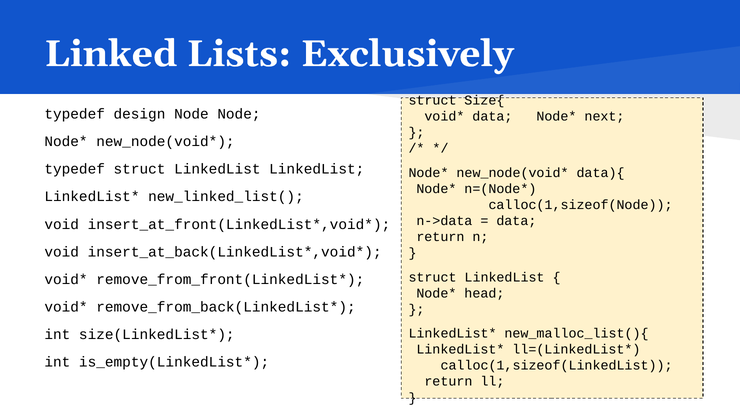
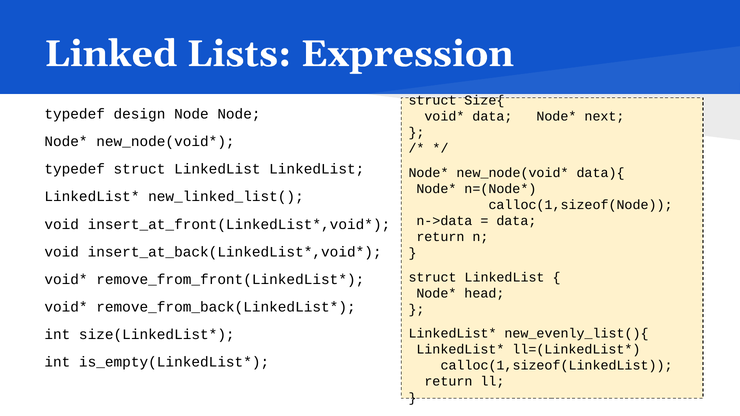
Exclusively: Exclusively -> Expression (407, 54)
new_malloc_list(){: new_malloc_list(){ -> new_evenly_list(){ (577, 334)
